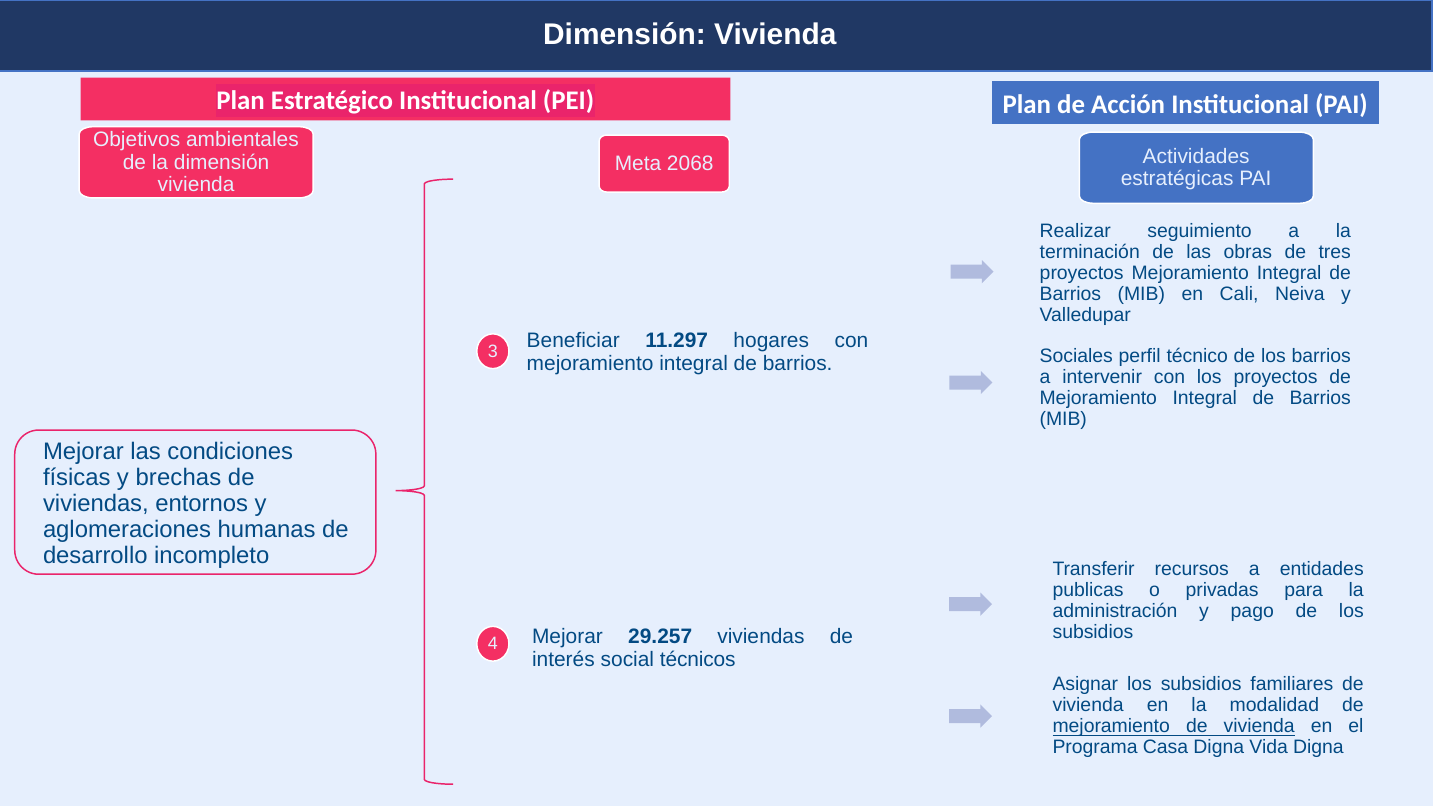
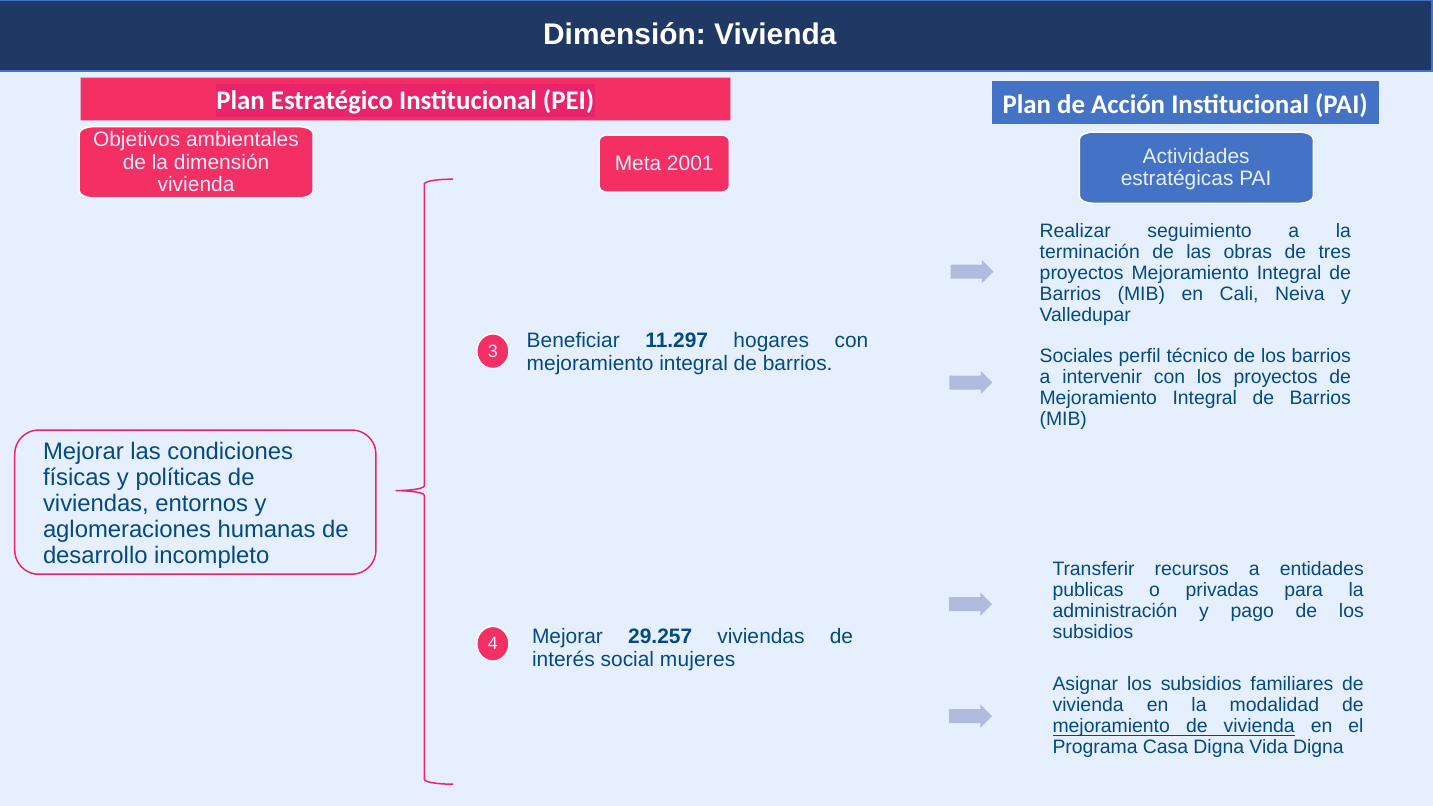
2068: 2068 -> 2001 (690, 163)
brechas: brechas -> políticas (179, 478)
técnicos: técnicos -> mujeres (698, 659)
